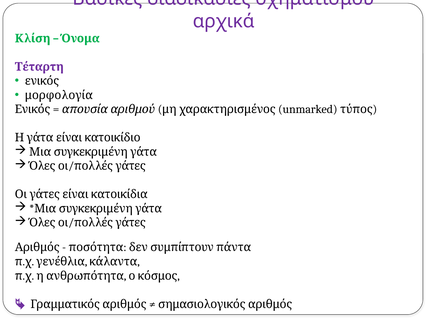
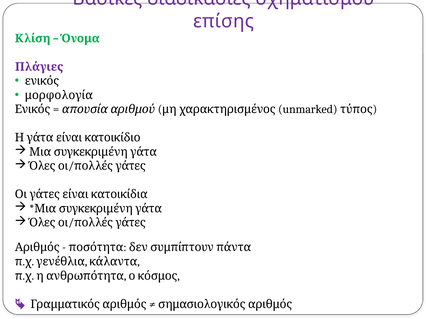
αρχικά: αρχικά -> επίσης (224, 21)
Τέταρτη: Τέταρτη -> Πλάγιες (39, 67)
